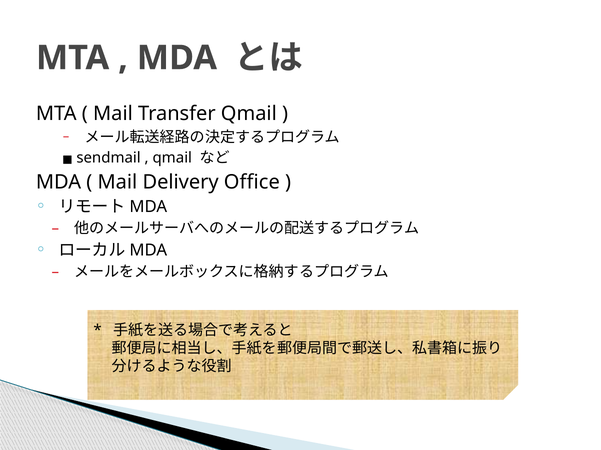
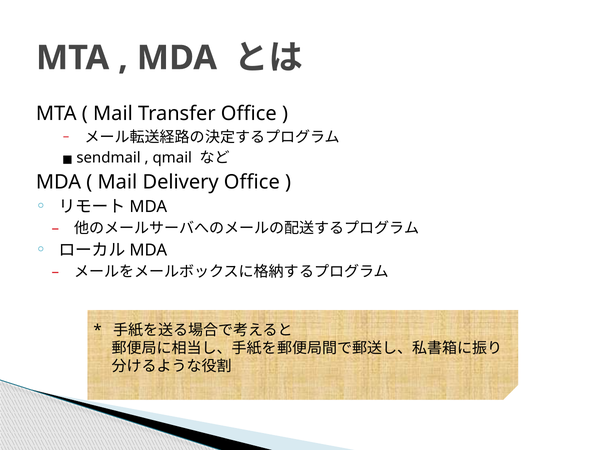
Transfer Qmail: Qmail -> Office (249, 114)
